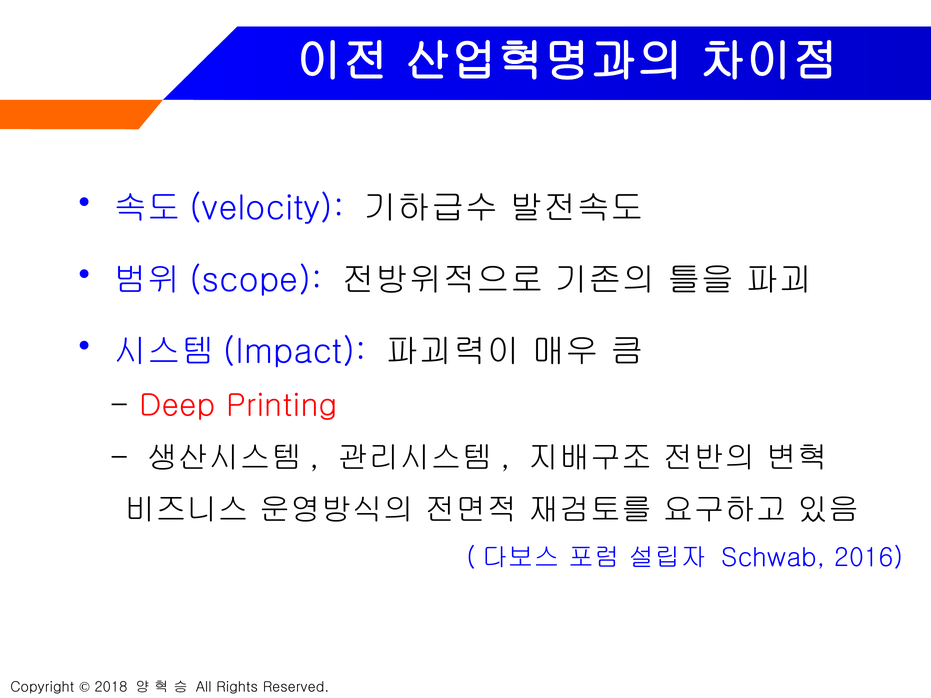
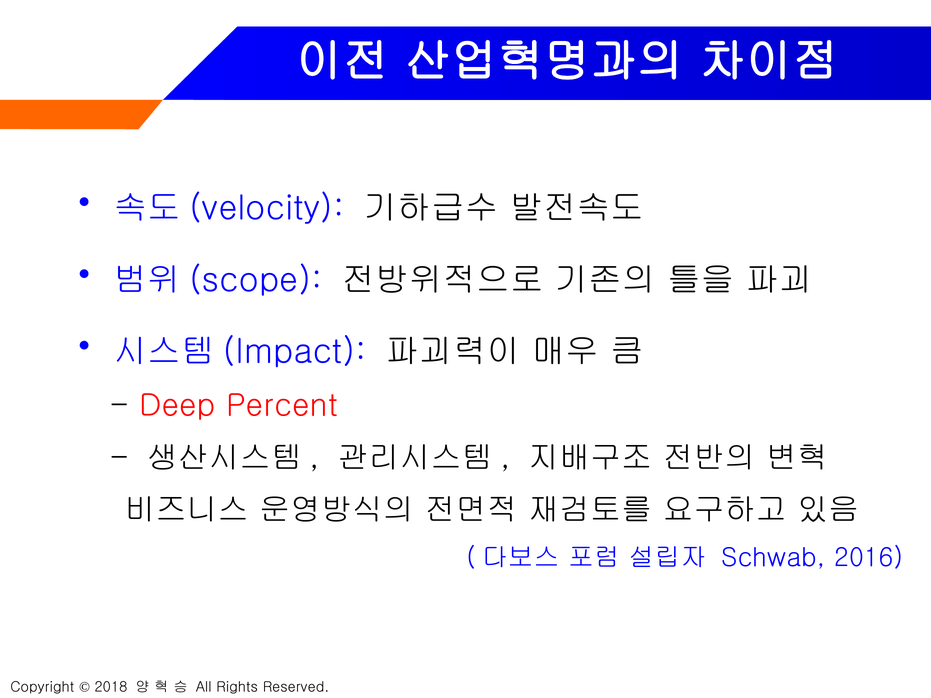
Printing: Printing -> Percent (282, 406)
